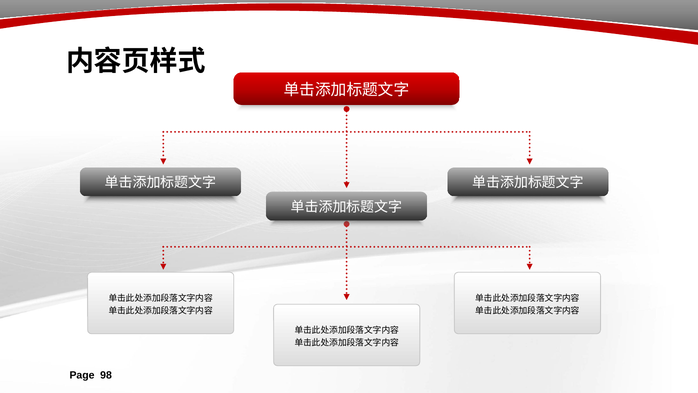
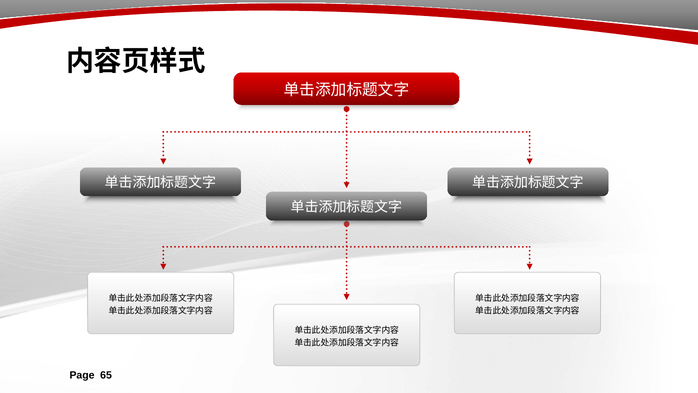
98: 98 -> 65 (106, 375)
